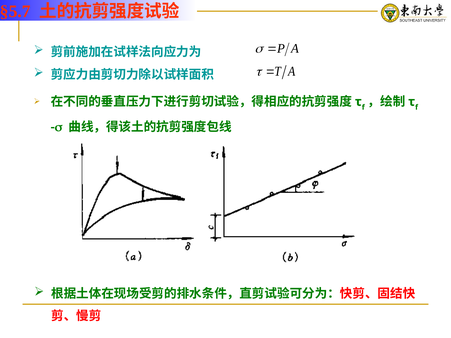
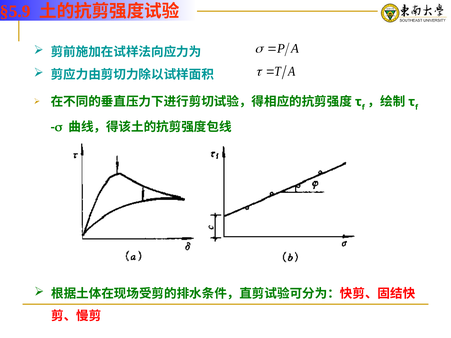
§5.7: §5.7 -> §5.9 (15, 12)
